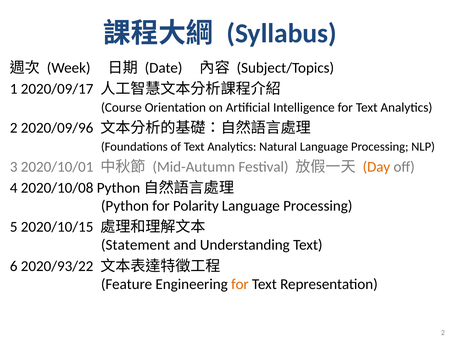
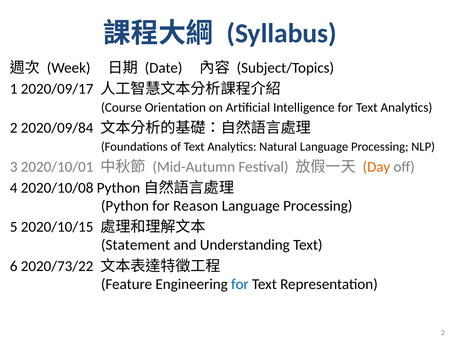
2020/09/96: 2020/09/96 -> 2020/09/84 (57, 128)
Polarity: Polarity -> Reason (196, 206)
2020/93/22: 2020/93/22 -> 2020/73/22 (57, 266)
for colour: orange -> blue (240, 284)
